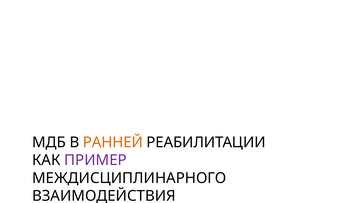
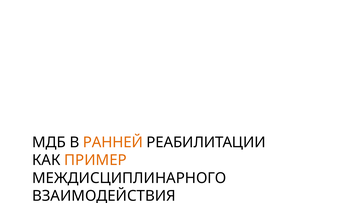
ПРИМЕР colour: purple -> orange (96, 160)
